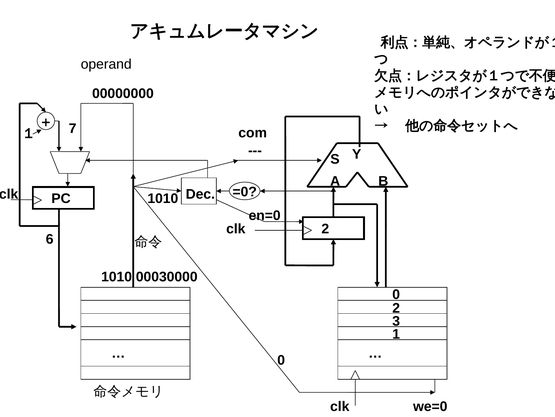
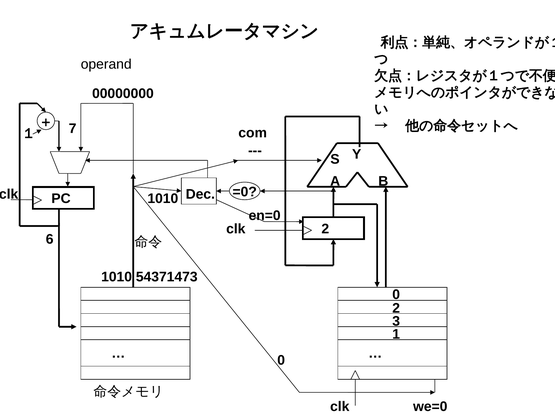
00030000: 00030000 -> 54371473 (167, 277)
